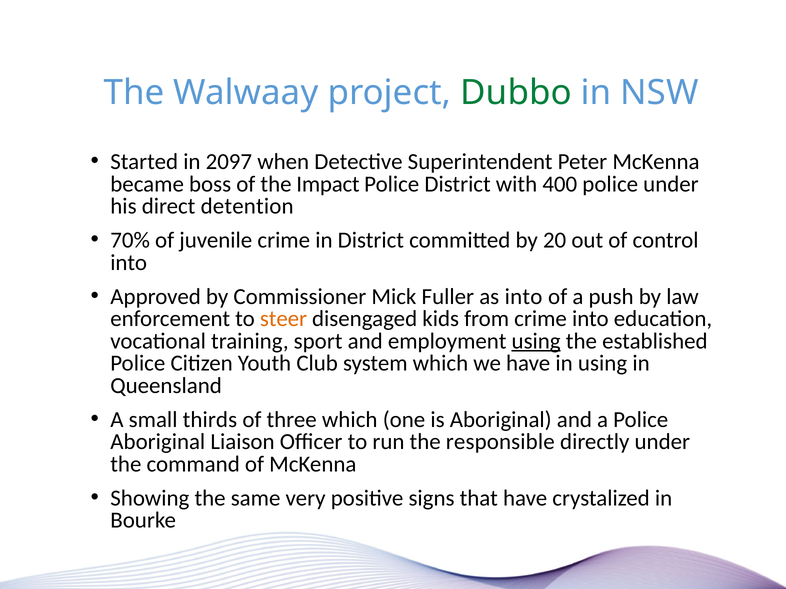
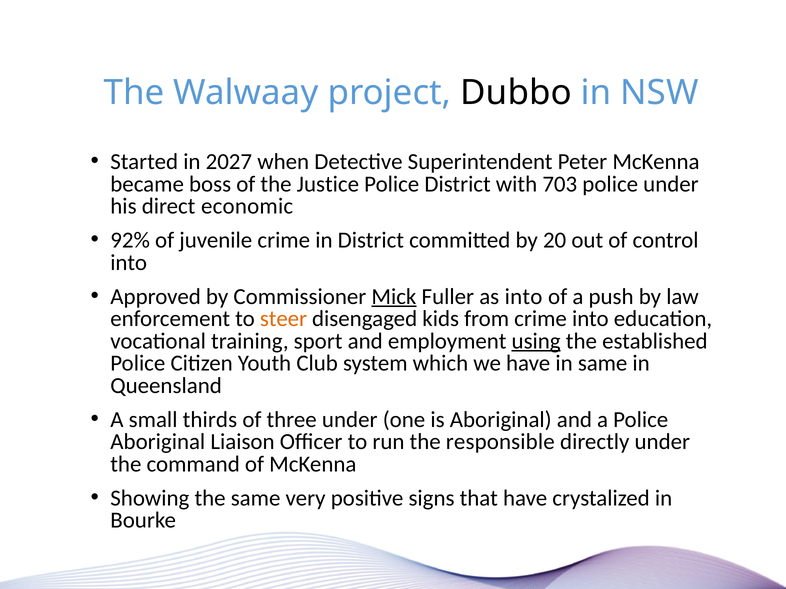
Dubbo colour: green -> black (516, 93)
2097: 2097 -> 2027 (229, 162)
Impact: Impact -> Justice (328, 184)
400: 400 -> 703 (560, 184)
detention: detention -> economic (247, 206)
70%: 70% -> 92% (130, 240)
Mick underline: none -> present (394, 297)
in using: using -> same (603, 364)
three which: which -> under (350, 420)
